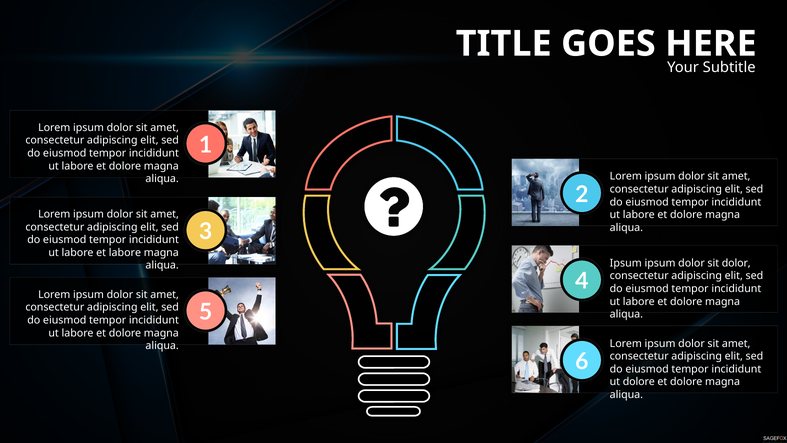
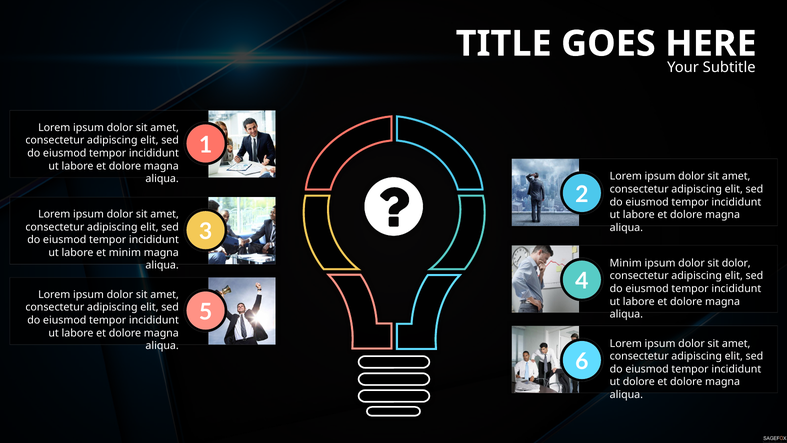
et labore: labore -> minim (125, 252)
Ipsum: Ipsum -> Minim (626, 263)
